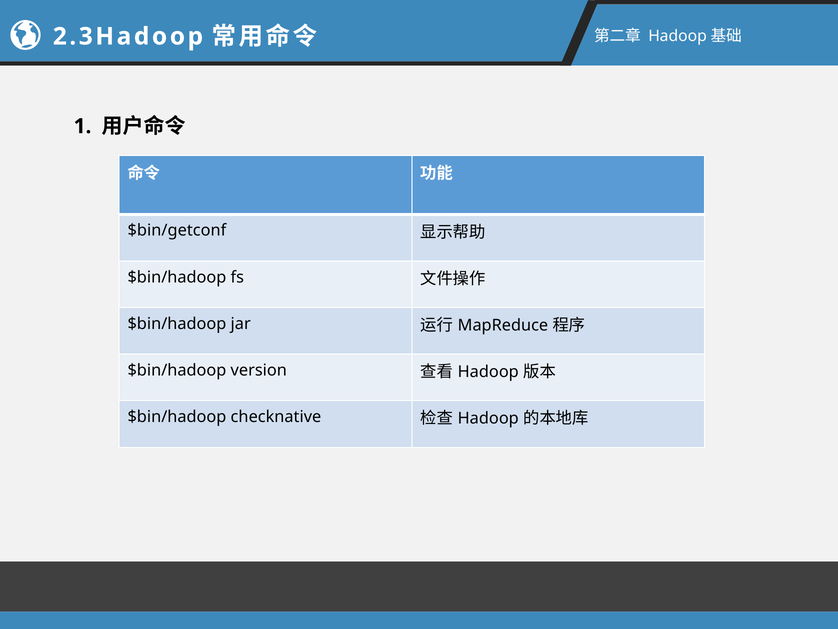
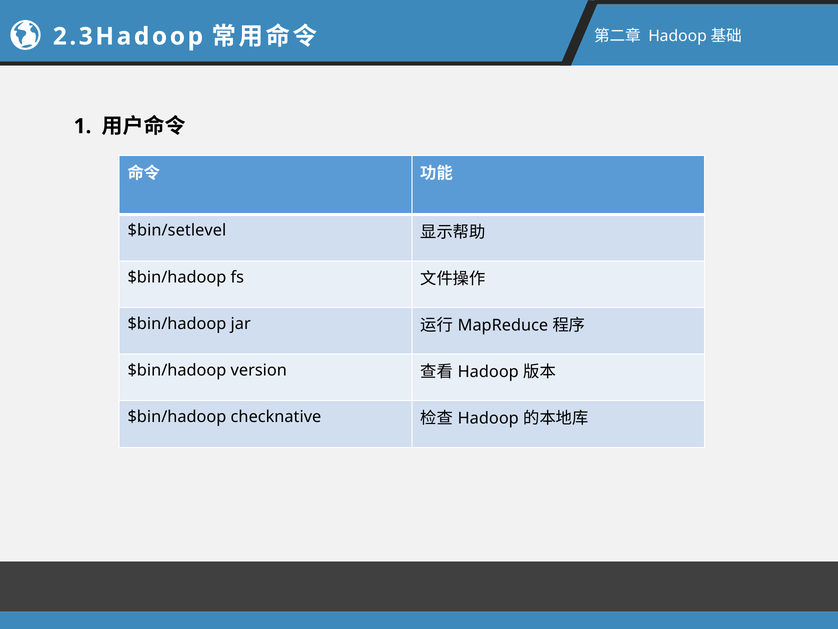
$bin/getconf: $bin/getconf -> $bin/setlevel (177, 230)
